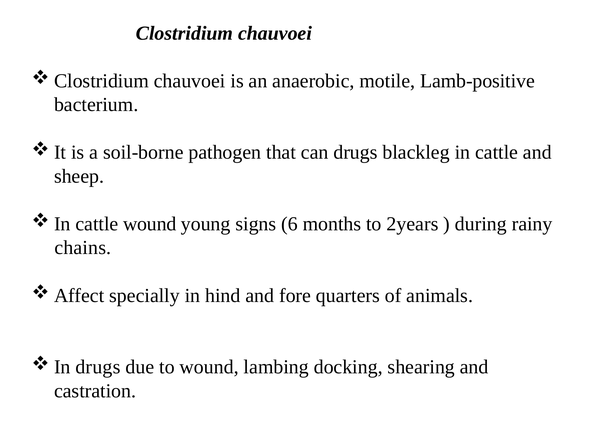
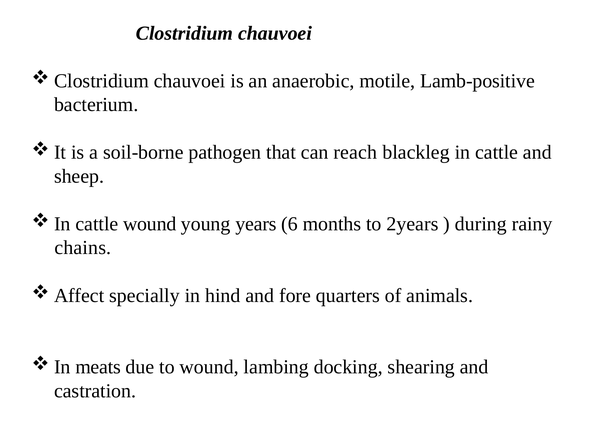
can drugs: drugs -> reach (355, 152)
signs: signs -> years (256, 224)
drugs: drugs -> meats (98, 367)
